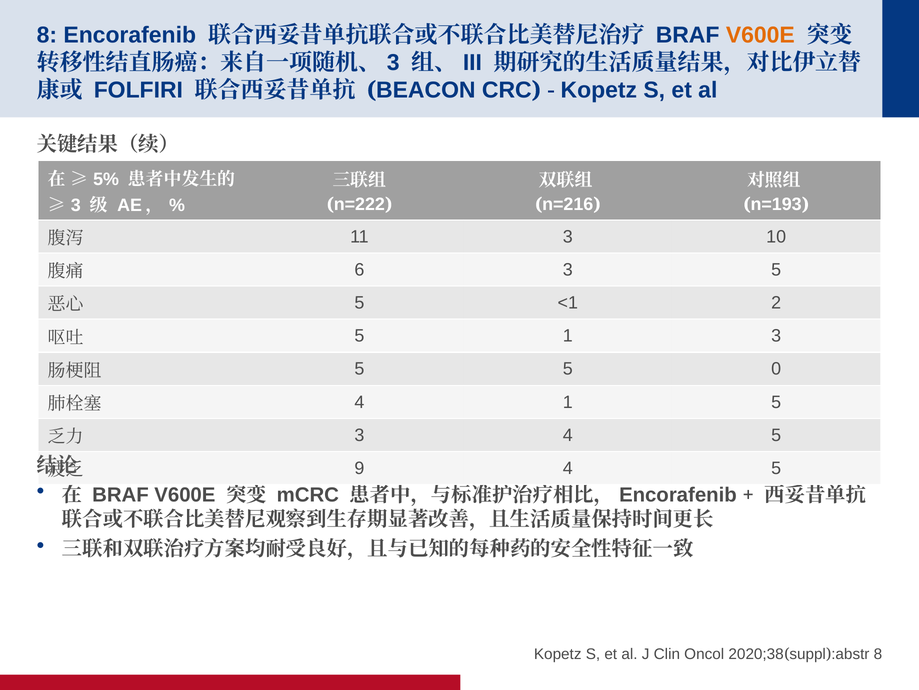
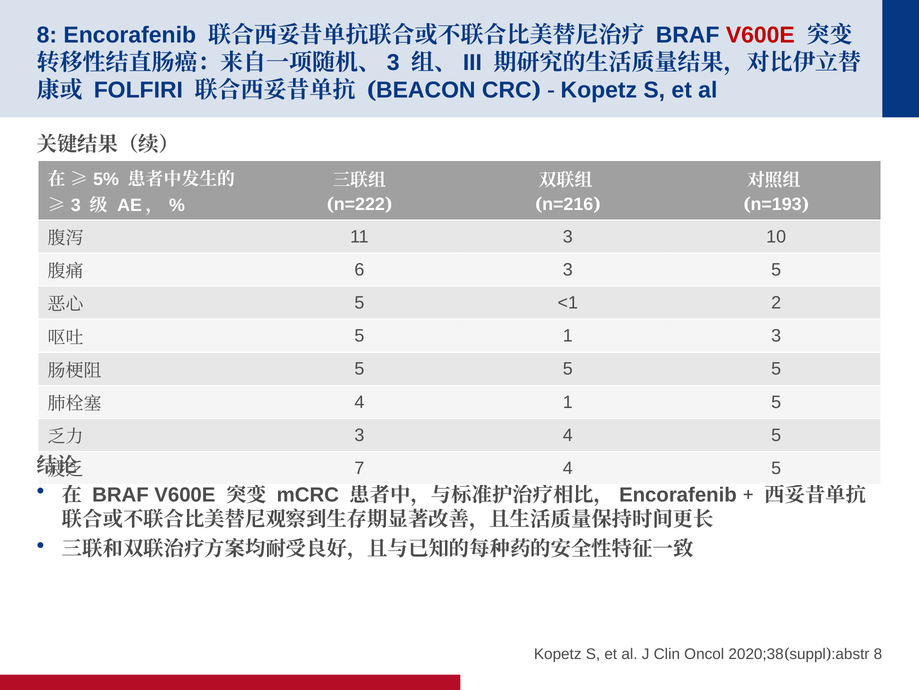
V600E colour: orange -> red (760, 35)
5 5 0: 0 -> 5 (776, 369)
9: 9 -> 7 (359, 468)
